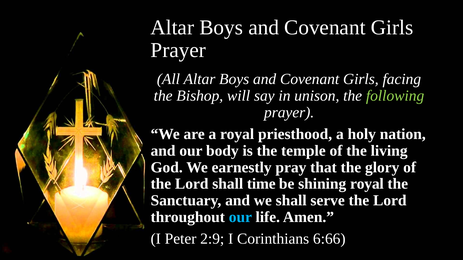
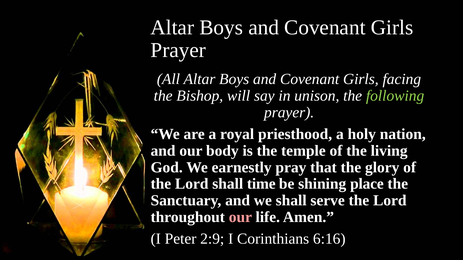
shining royal: royal -> place (367, 184)
our colour: light blue -> pink (240, 218)
6:66: 6:66 -> 6:16 (329, 239)
